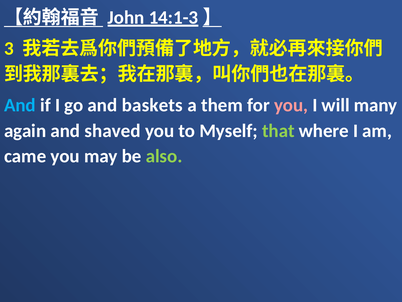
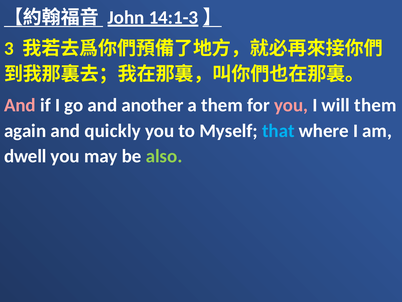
And colour: light blue -> pink (20, 105)
baskets: baskets -> another (153, 105)
will many: many -> them (375, 105)
shaved: shaved -> quickly (113, 131)
that colour: light green -> light blue (278, 131)
came: came -> dwell (25, 156)
